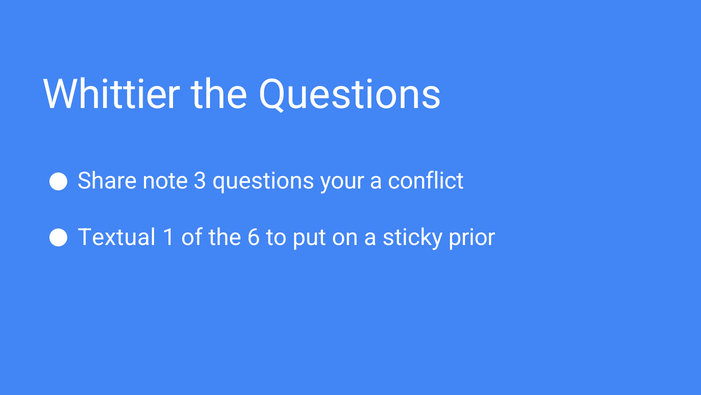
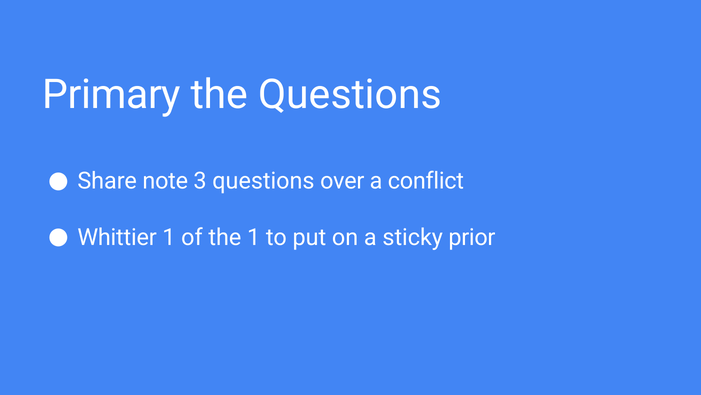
Whittier: Whittier -> Primary (112, 95)
your: your -> over (342, 181)
Textual: Textual -> Whittier (117, 237)
the 6: 6 -> 1 (254, 237)
